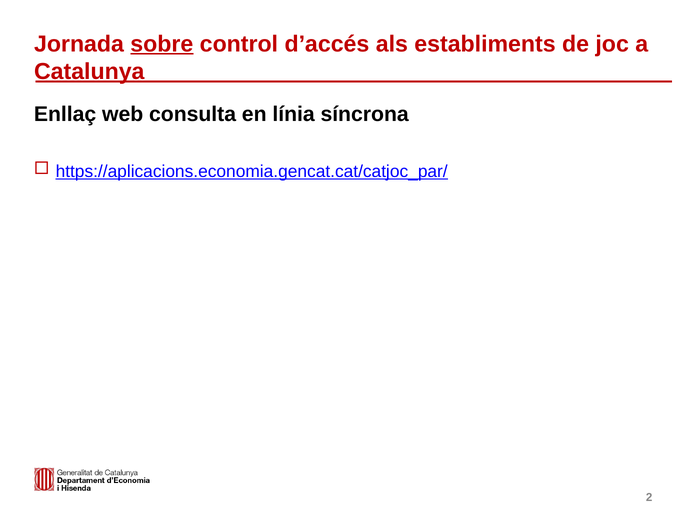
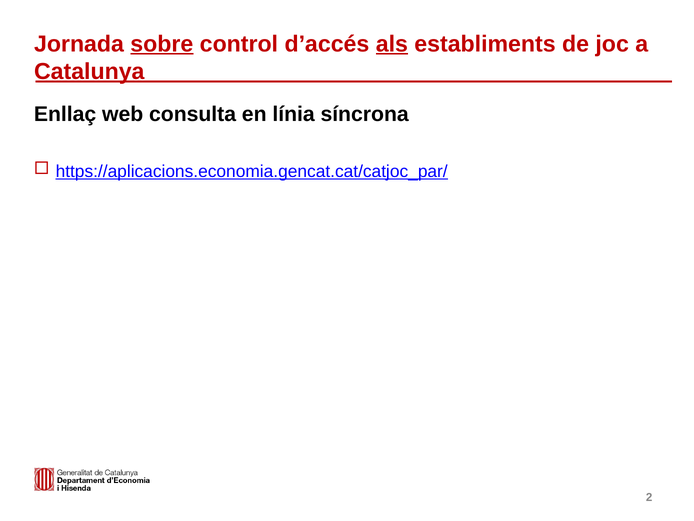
als underline: none -> present (392, 44)
